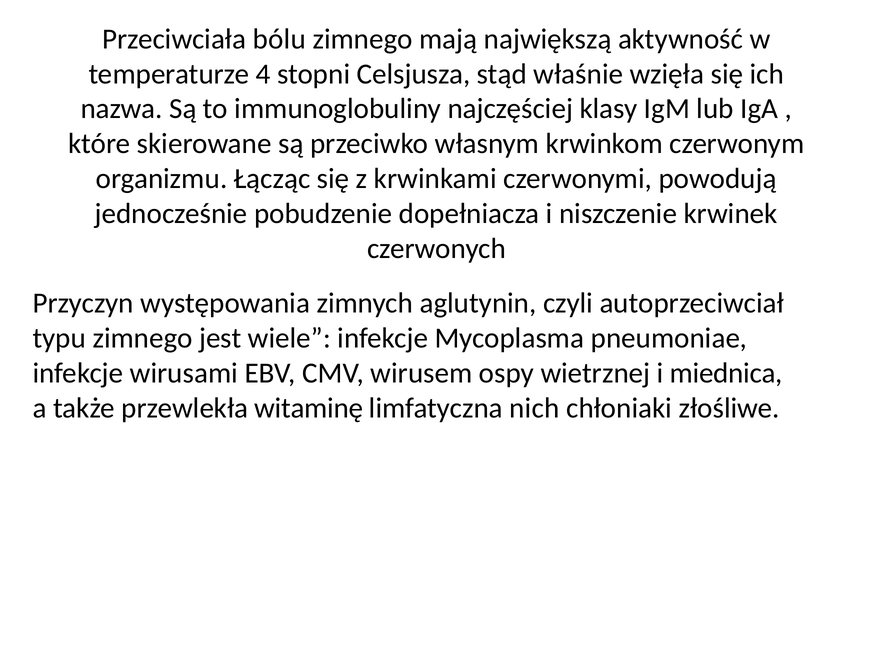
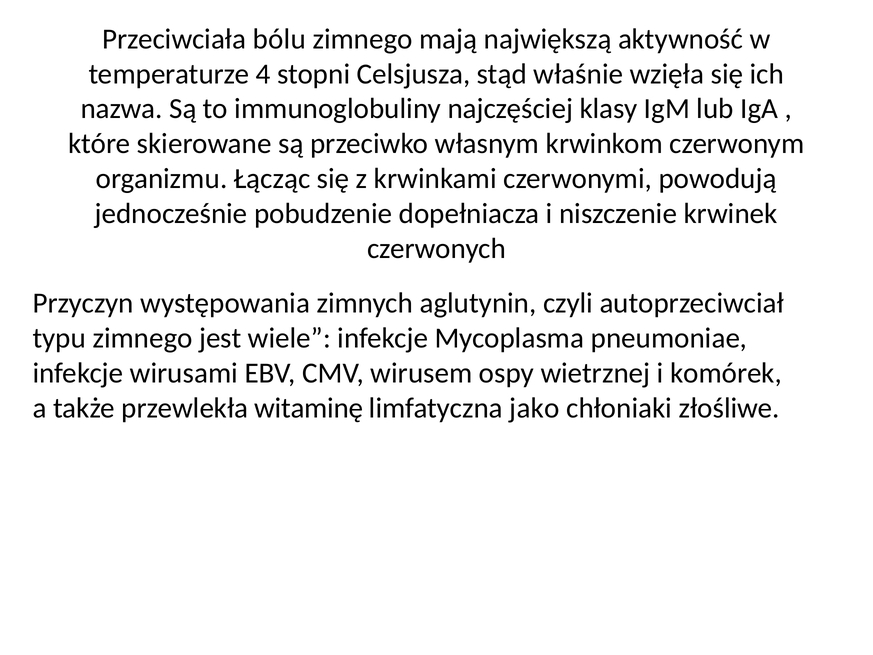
miednica: miednica -> komórek (726, 373)
nich: nich -> jako (534, 408)
